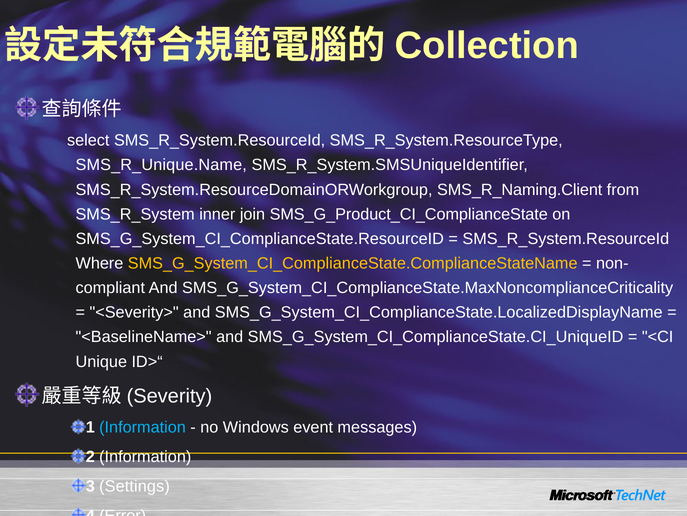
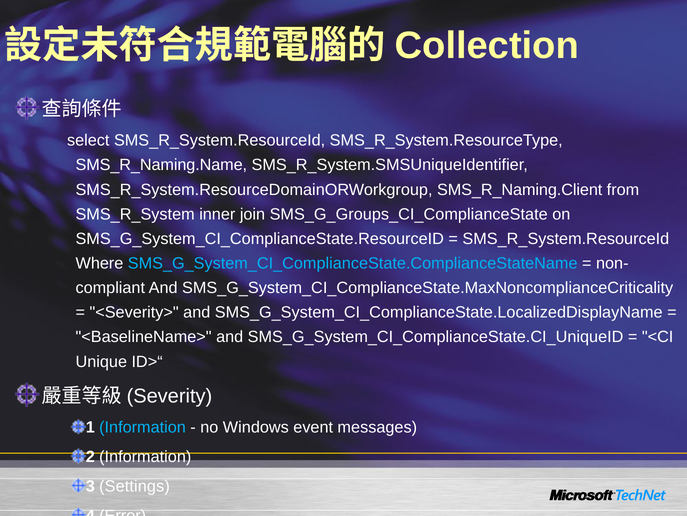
SMS_R_Unique.Name: SMS_R_Unique.Name -> SMS_R_Naming.Name (161, 165)
SMS_G_Product_CI_ComplianceState: SMS_G_Product_CI_ComplianceState -> SMS_G_Groups_CI_ComplianceState (409, 214)
SMS_G_System_CI_ComplianceState.ComplianceStateName colour: yellow -> light blue (353, 263)
